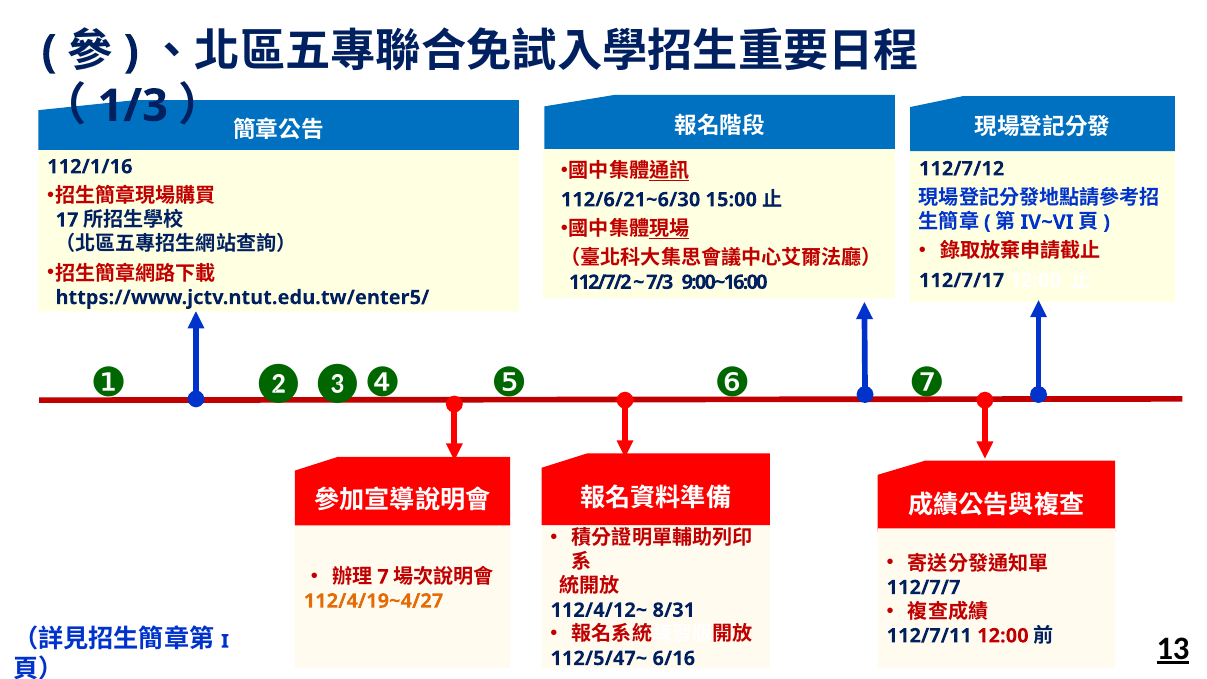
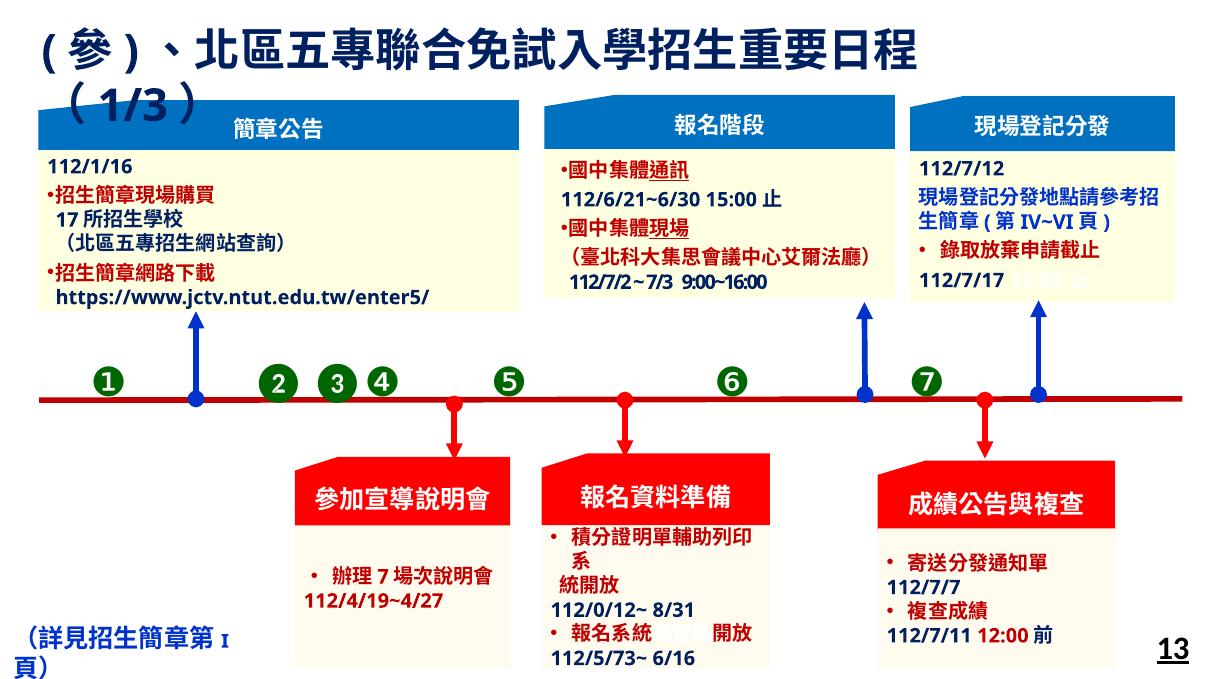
112/4/19~4/27 colour: orange -> red (374, 601)
112/4/12~: 112/4/12~ -> 112/0/12~ (599, 610)
112/5/47~: 112/5/47~ -> 112/5/73~ (599, 658)
